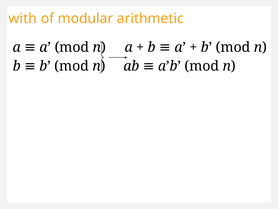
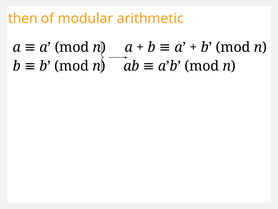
with: with -> then (23, 18)
